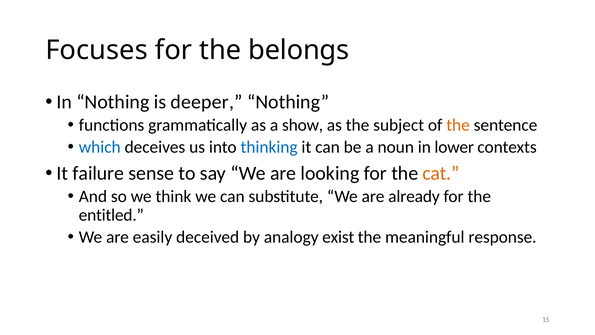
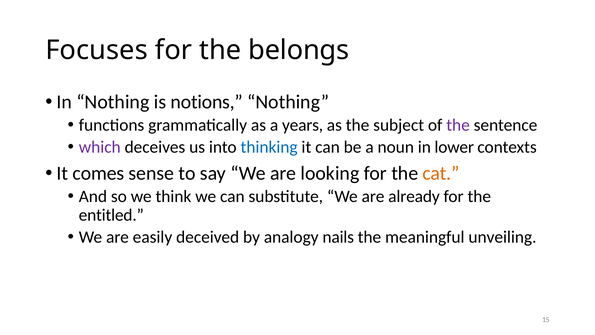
deeper: deeper -> notions (207, 102)
show: show -> years (303, 125)
the colour: orange -> purple (458, 125)
which colour: blue -> purple (100, 147)
failure: failure -> comes (98, 173)
exist: exist -> nails (338, 237)
response: response -> unveiling (502, 237)
